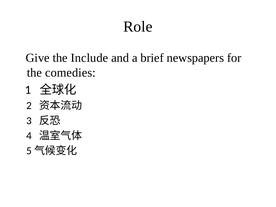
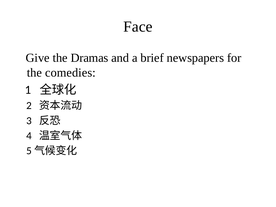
Role: Role -> Face (138, 27)
Include: Include -> Dramas (90, 58)
